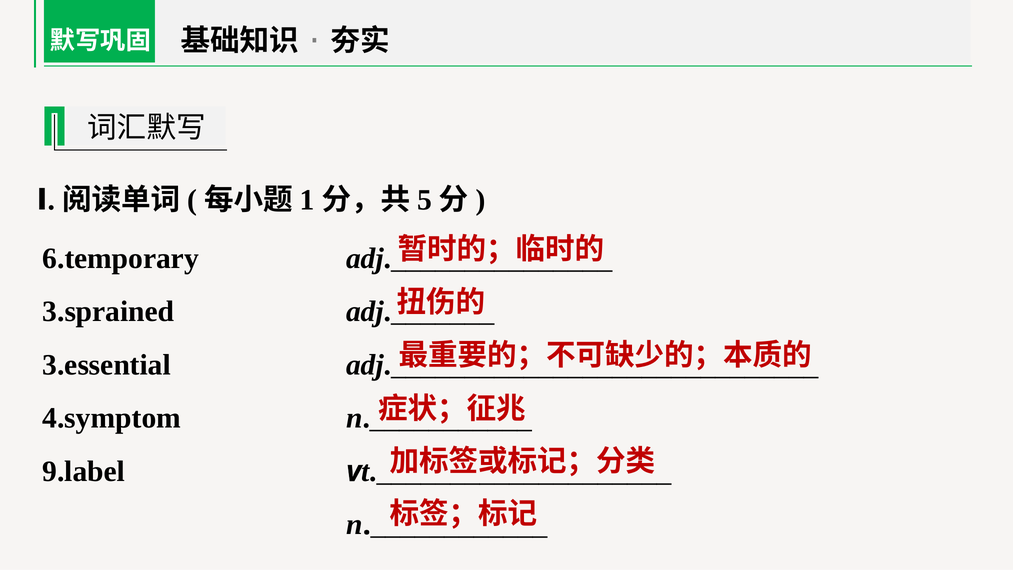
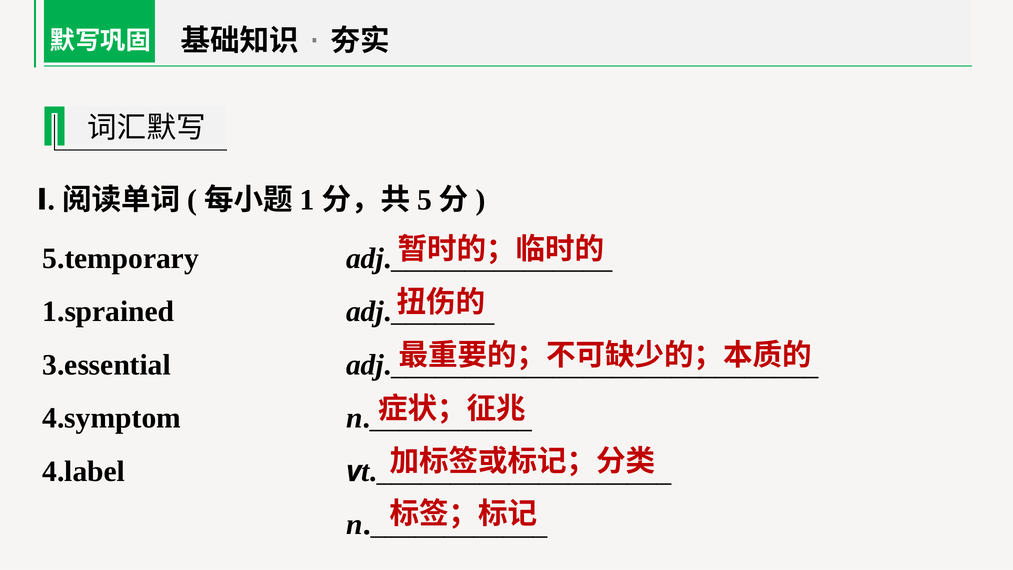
6.temporary: 6.temporary -> 5.temporary (121, 258)
3.sprained: 3.sprained -> 1.sprained (108, 312)
9.label: 9.label -> 4.label (84, 471)
